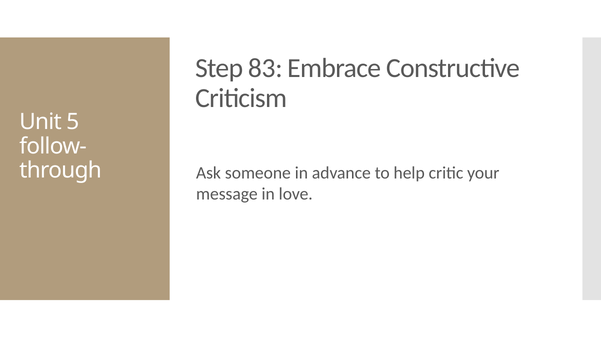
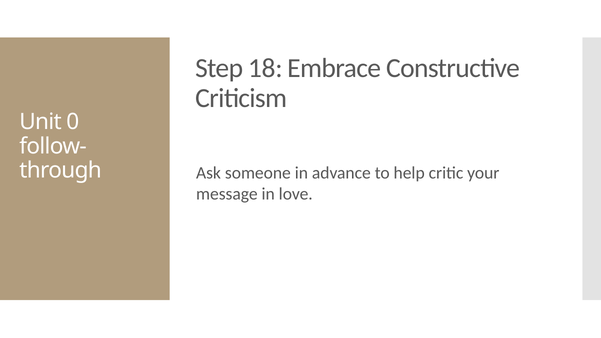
83: 83 -> 18 (265, 68)
5: 5 -> 0 (73, 122)
